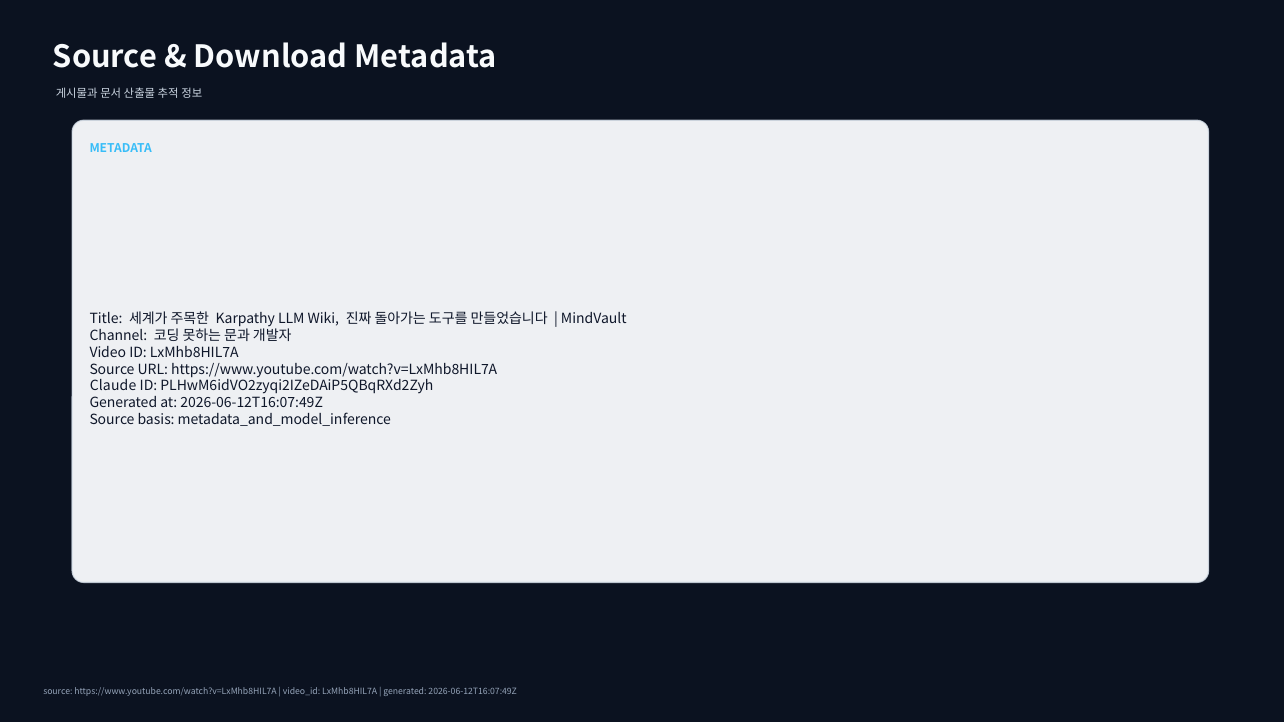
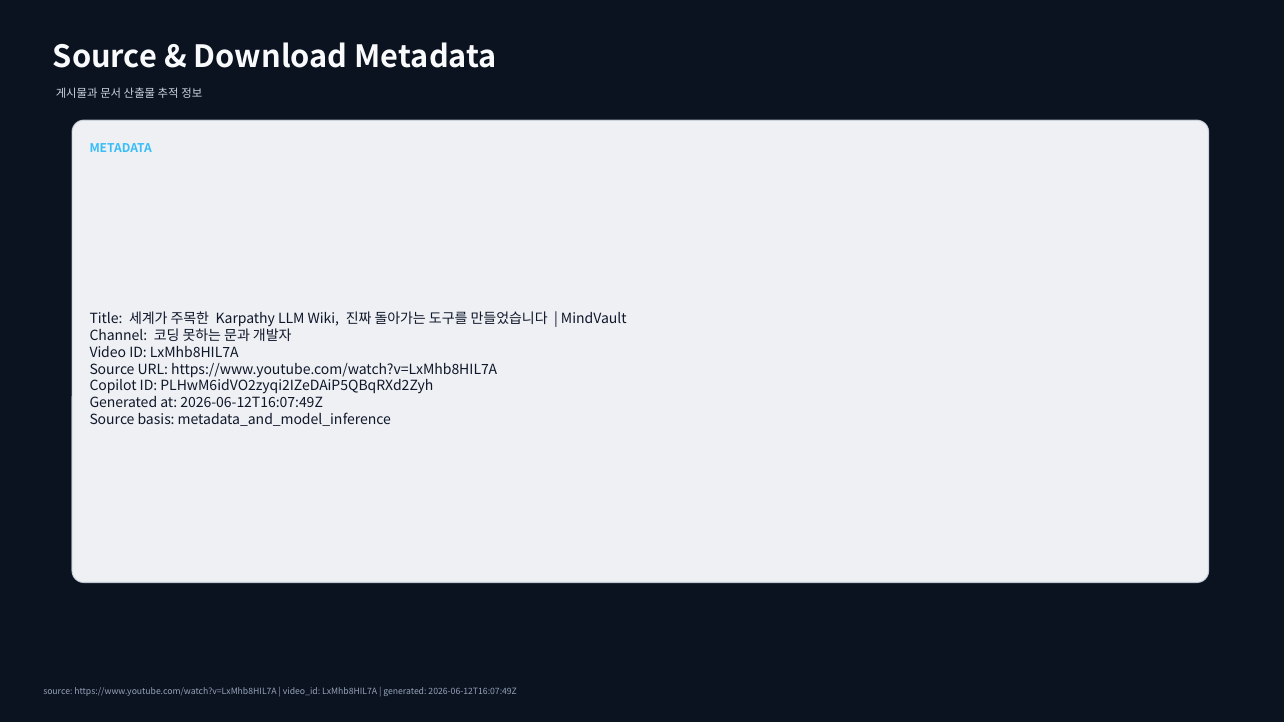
Claude: Claude -> Copilot (113, 386)
